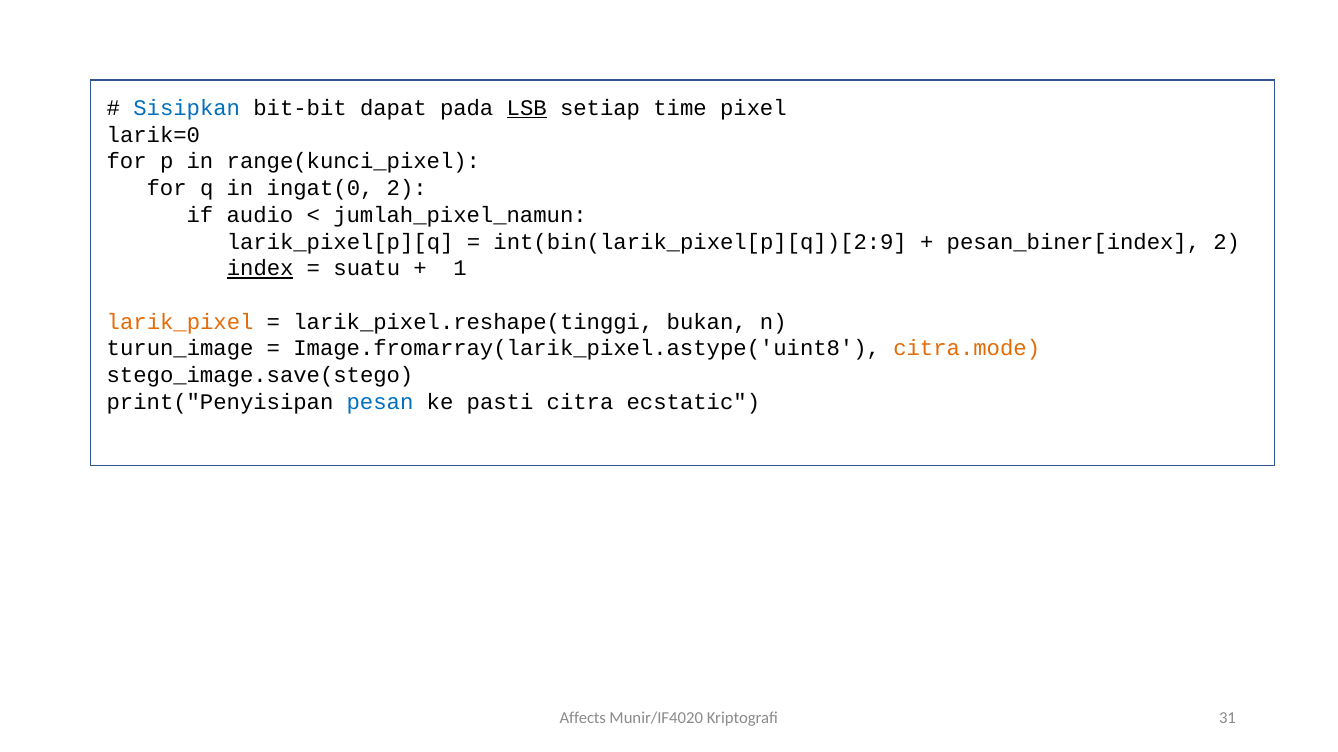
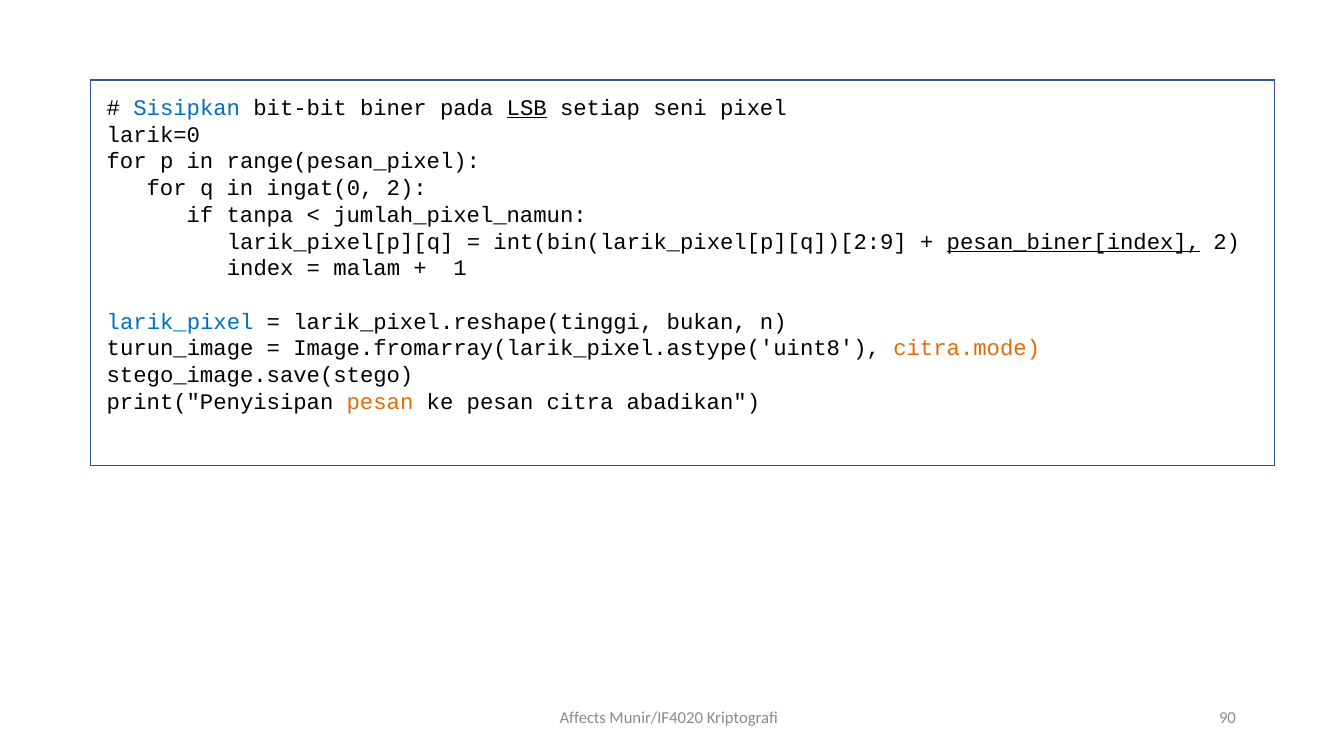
dapat: dapat -> biner (393, 108)
time: time -> seni (680, 108)
range(kunci_pixel: range(kunci_pixel -> range(pesan_pixel (353, 162)
audio: audio -> tanpa (260, 215)
pesan_biner[index underline: none -> present (1073, 242)
index underline: present -> none (260, 269)
suatu: suatu -> malam (367, 269)
larik_pixel colour: orange -> blue (180, 322)
pesan colour: blue -> orange (380, 402)
ke pasti: pasti -> pesan (500, 402)
ecstatic: ecstatic -> abadikan (693, 402)
31: 31 -> 90 (1227, 719)
